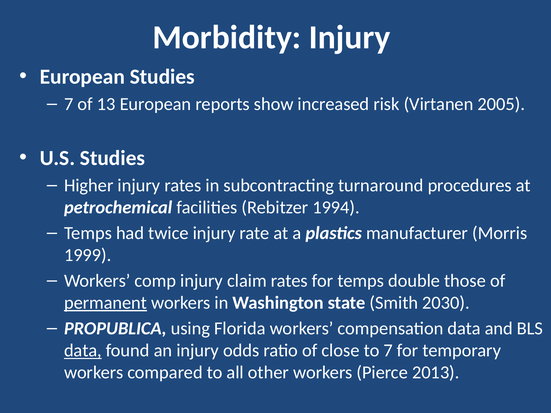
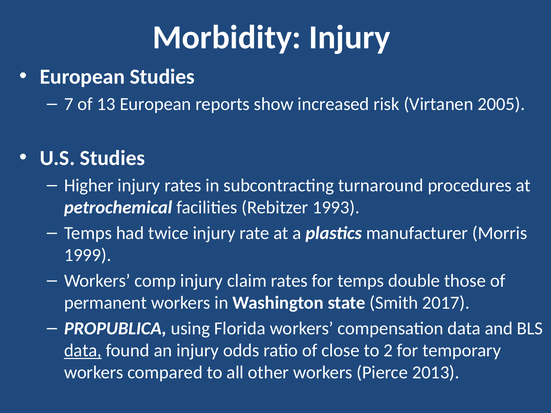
1994: 1994 -> 1993 (336, 208)
permanent underline: present -> none (106, 303)
2030: 2030 -> 2017 (446, 303)
to 7: 7 -> 2 (388, 351)
